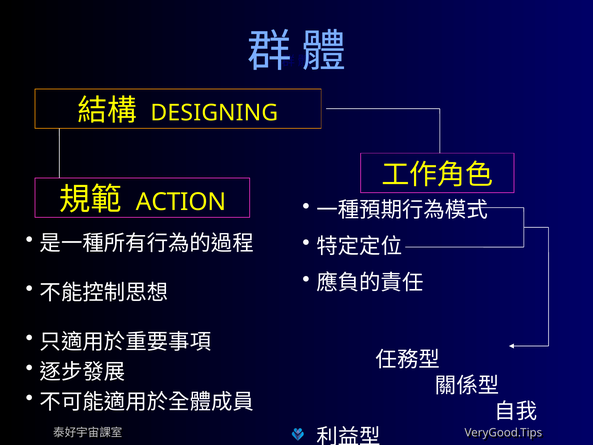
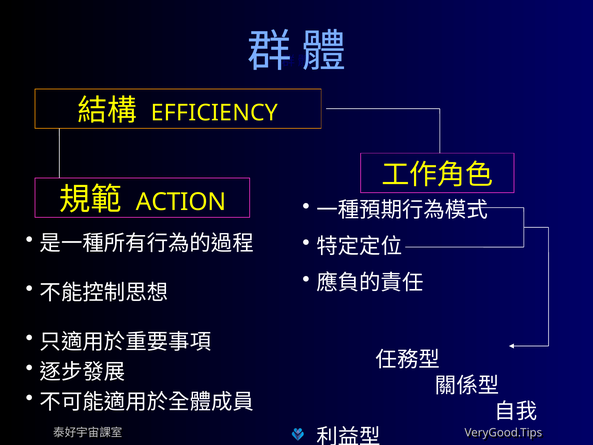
DESIGNING: DESIGNING -> EFFICIENCY (214, 113)
